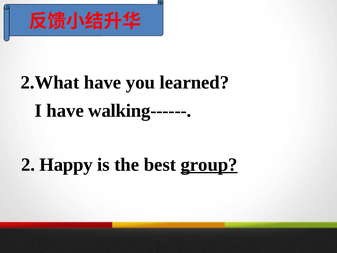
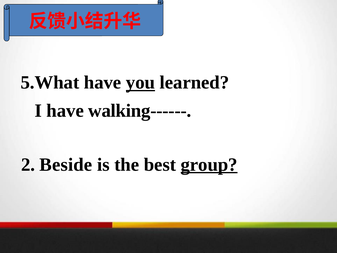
2.What: 2.What -> 5.What (50, 82)
you underline: none -> present (140, 82)
Happy: Happy -> Beside (66, 164)
